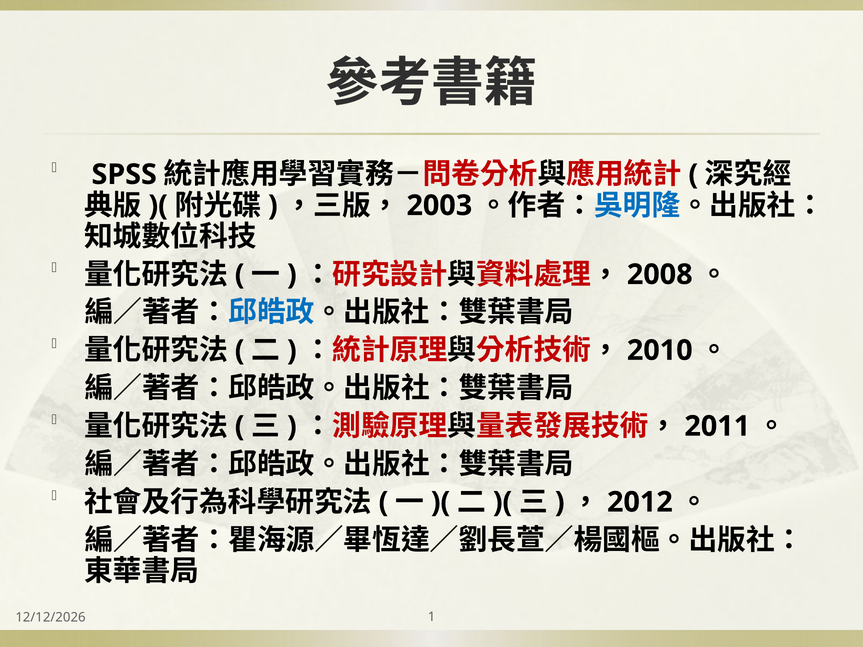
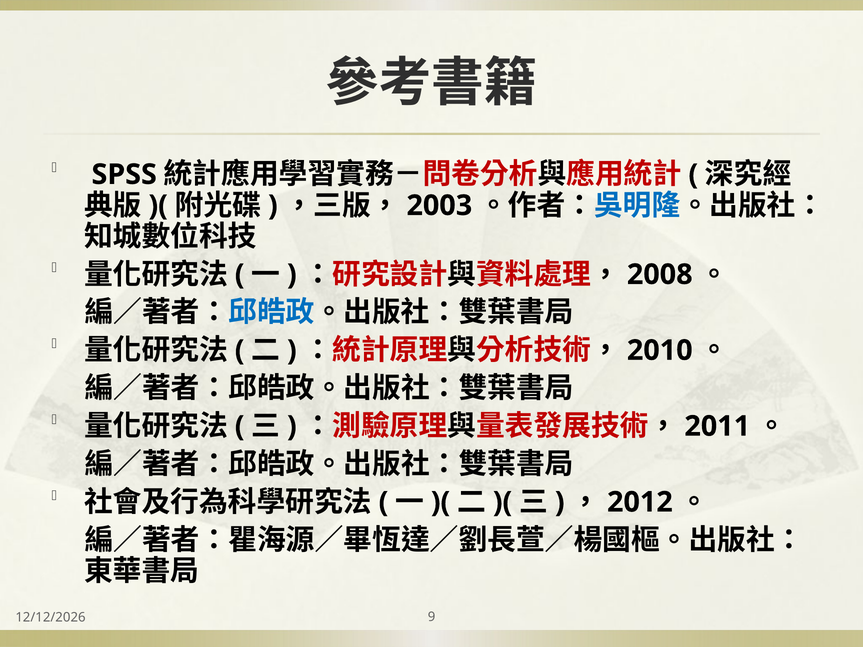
1: 1 -> 9 (432, 617)
